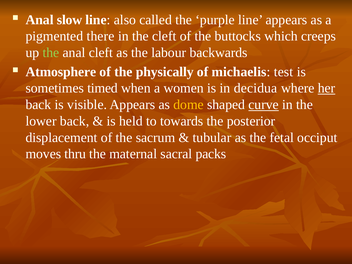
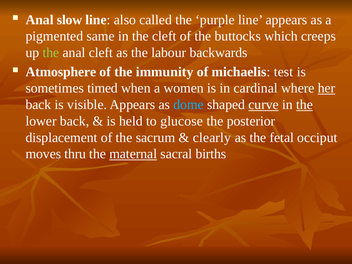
there: there -> same (101, 36)
physically: physically -> immunity (165, 72)
decidua: decidua -> cardinal (256, 88)
dome colour: yellow -> light blue (189, 105)
the underline: none -> present (305, 105)
towards: towards -> glucose (182, 121)
tubular: tubular -> clearly (212, 138)
maternal underline: none -> present (133, 154)
packs: packs -> births (211, 154)
